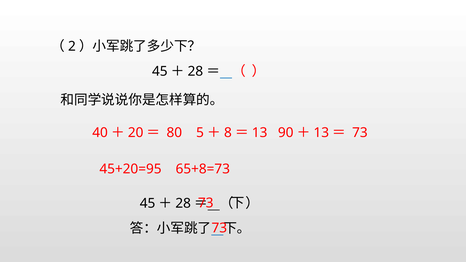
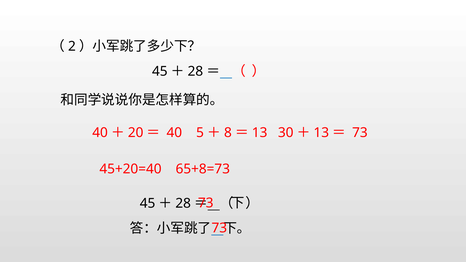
80: 80 -> 40 (174, 133)
90: 90 -> 30 (286, 133)
45+20=95: 45+20=95 -> 45+20=40 (131, 169)
